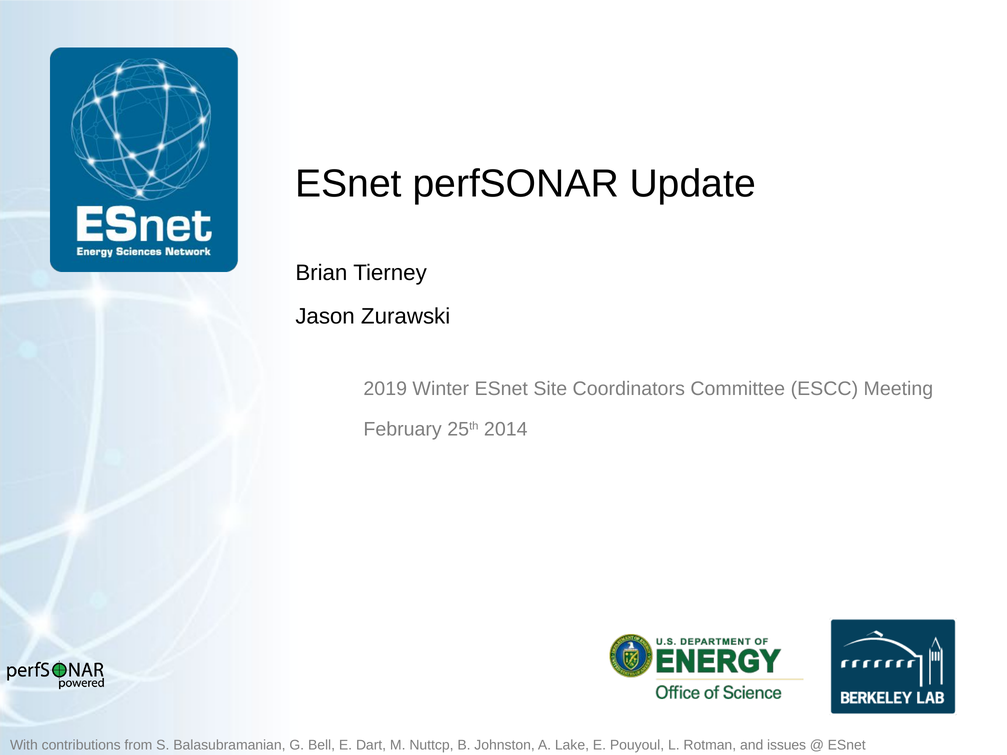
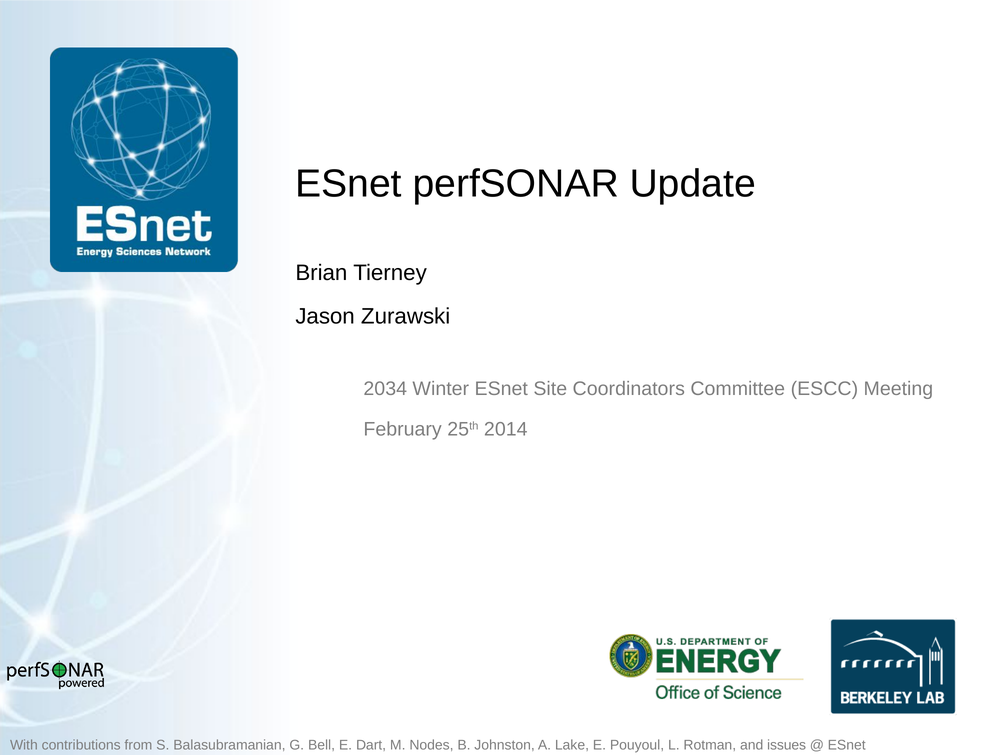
2019: 2019 -> 2034 (385, 389)
Nuttcp: Nuttcp -> Nodes (431, 746)
